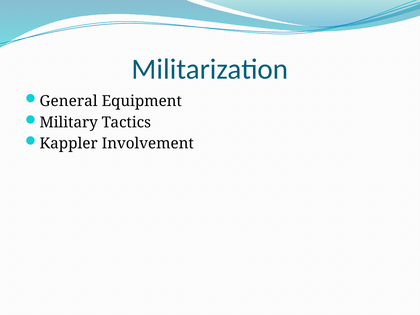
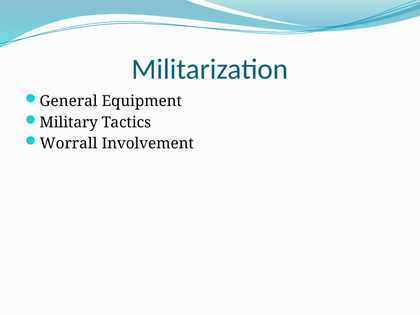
Kappler: Kappler -> Worrall (69, 144)
